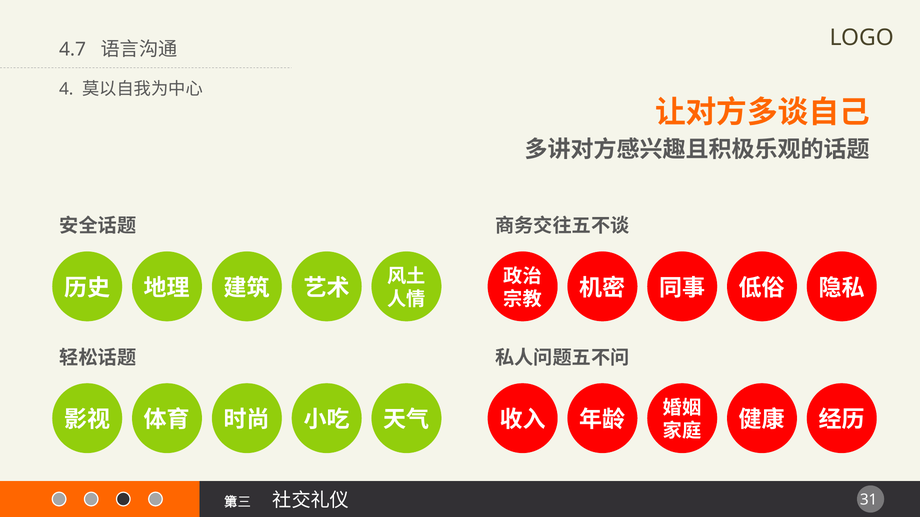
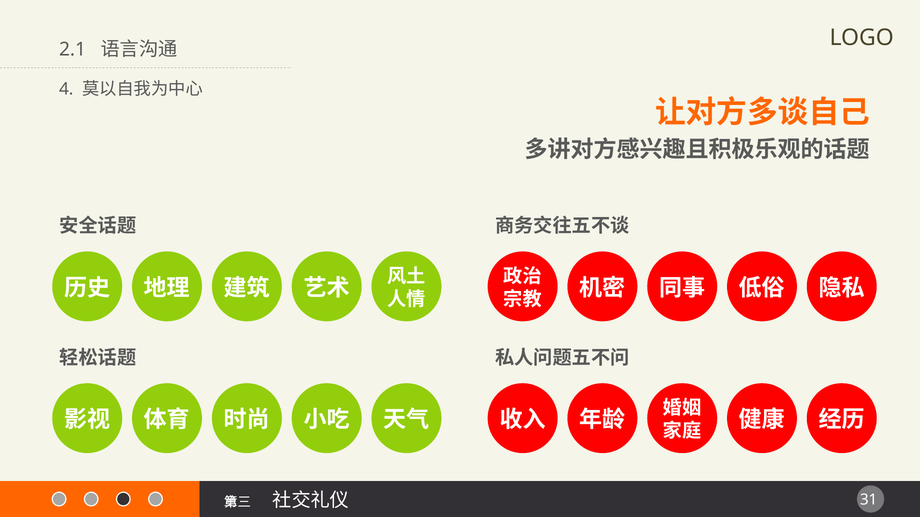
4.7: 4.7 -> 2.1 (73, 50)
